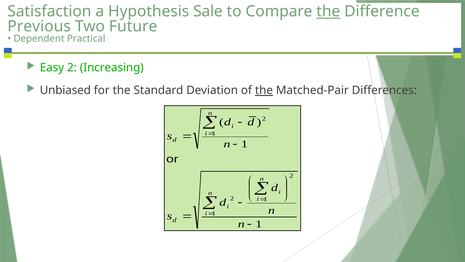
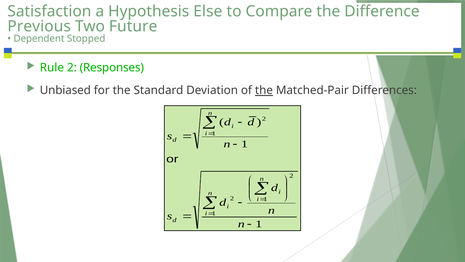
Sale: Sale -> Else (208, 11)
the underline: present -> none (328, 11)
Practical: Practical -> Stopped (86, 39)
Easy: Easy -> Rule (52, 68)
Increasing: Increasing -> Responses (112, 68)
